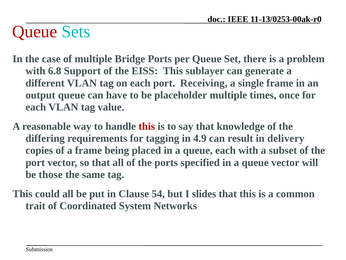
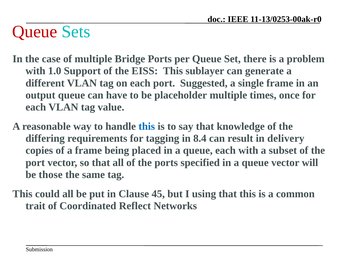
6.8: 6.8 -> 1.0 (55, 71)
Receiving: Receiving -> Suggested (204, 83)
this colour: red -> blue (147, 126)
4.9: 4.9 -> 8.4 (200, 138)
54: 54 -> 45 (158, 193)
slides: slides -> using (204, 193)
System: System -> Reflect (135, 205)
